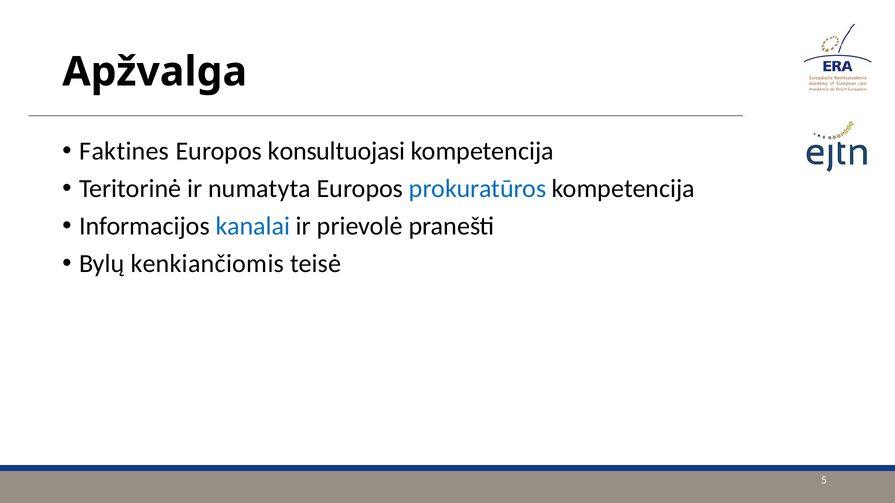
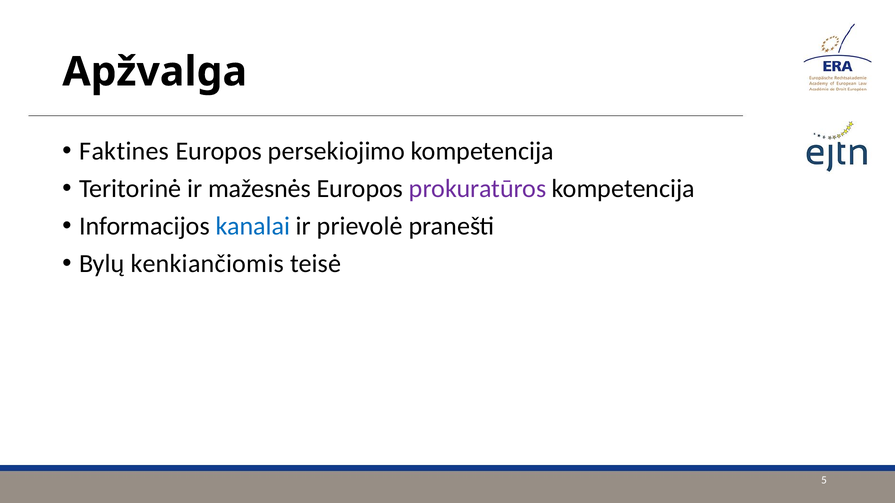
konsultuojasi: konsultuojasi -> persekiojimo (336, 151)
numatyta: numatyta -> mažesnės (260, 189)
prokuratūros colour: blue -> purple (478, 189)
